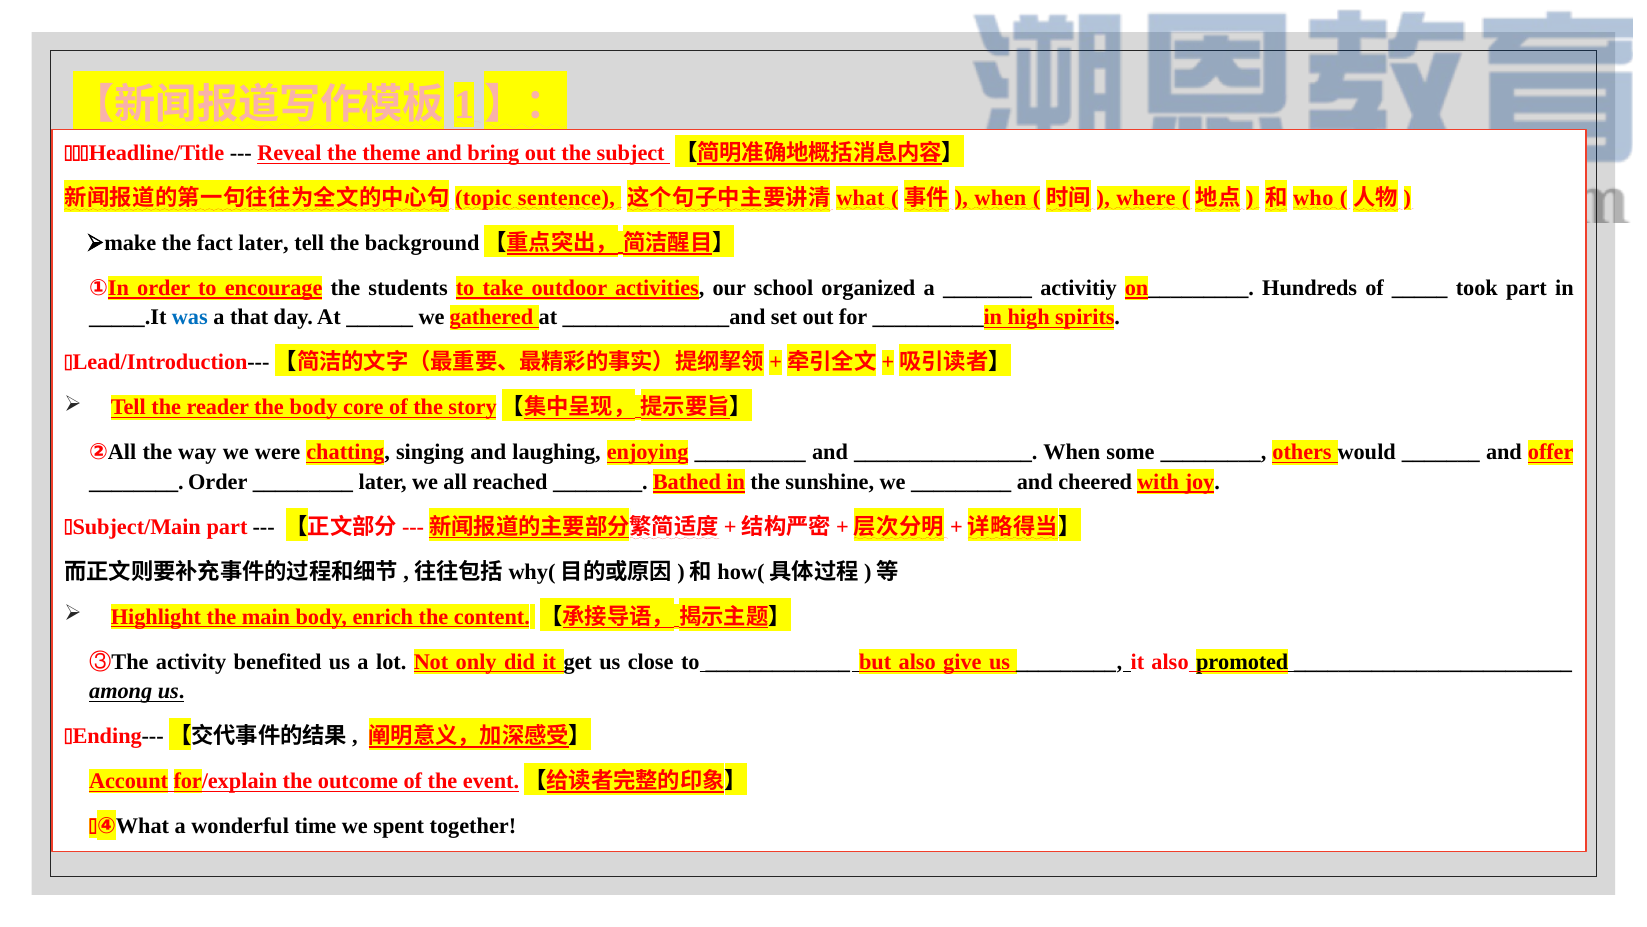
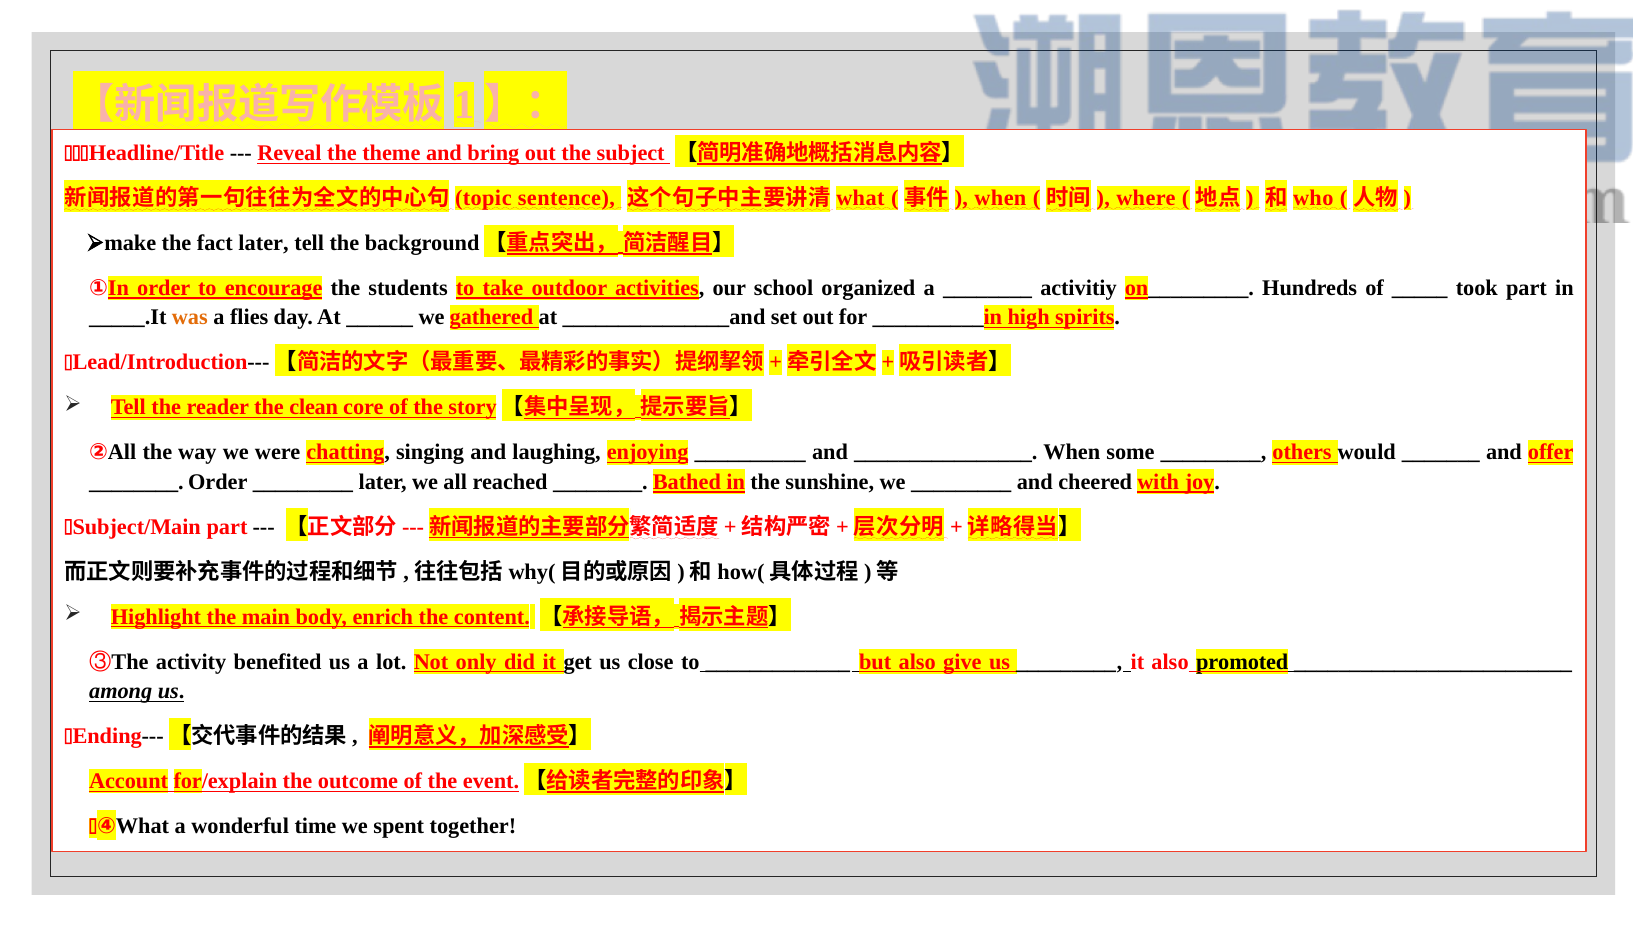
was colour: blue -> orange (190, 317)
that: that -> flies (249, 317)
the body: body -> clean (314, 407)
